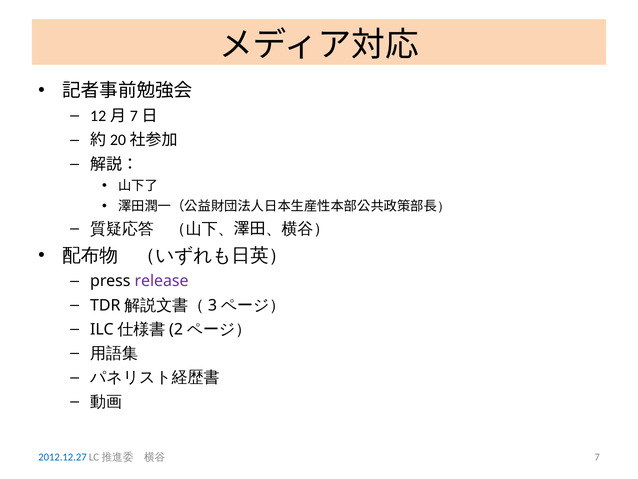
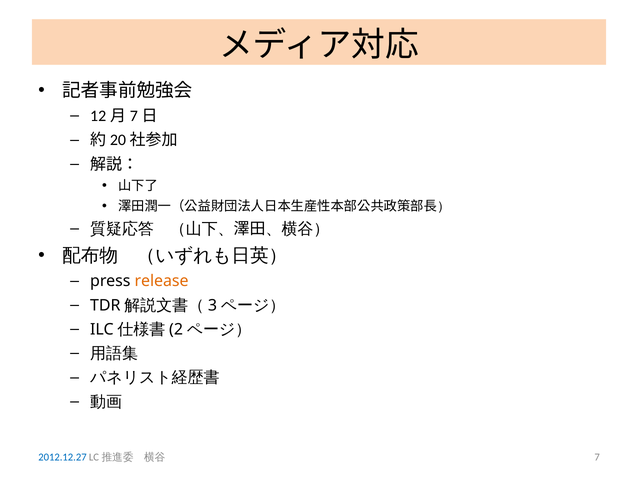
release colour: purple -> orange (162, 281)
